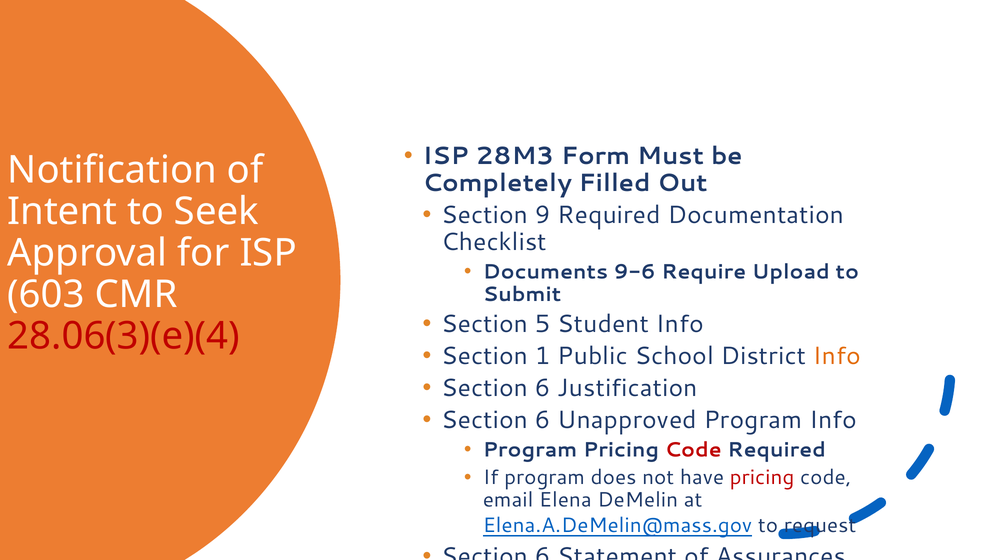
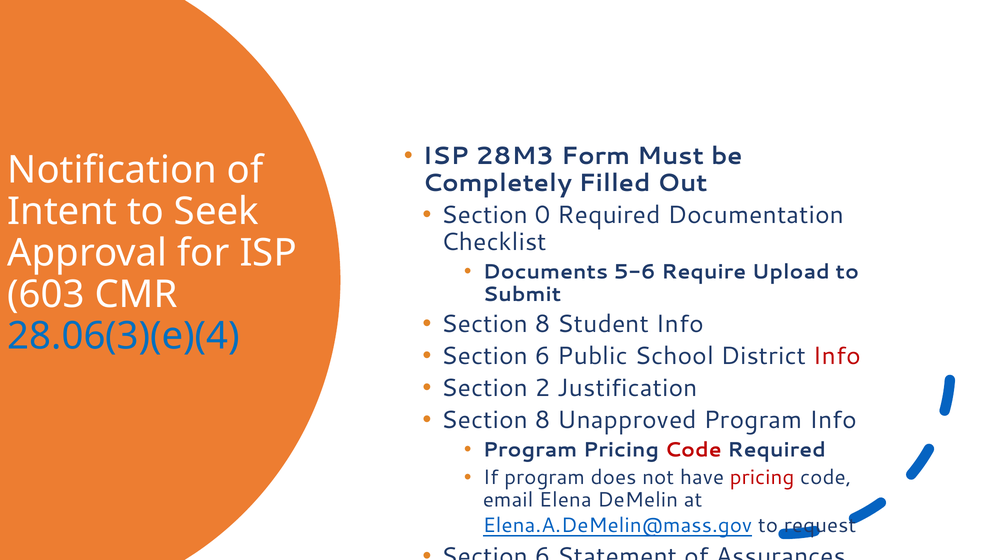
9: 9 -> 0 (543, 215)
9-6: 9-6 -> 5-6 (635, 272)
5: 5 -> 8 (543, 324)
28.06(3)(e)(4 colour: red -> blue (124, 336)
1: 1 -> 6 (543, 356)
Info colour: orange -> red (837, 356)
6: 6 -> 2 (543, 388)
6: 6 -> 8 (543, 420)
